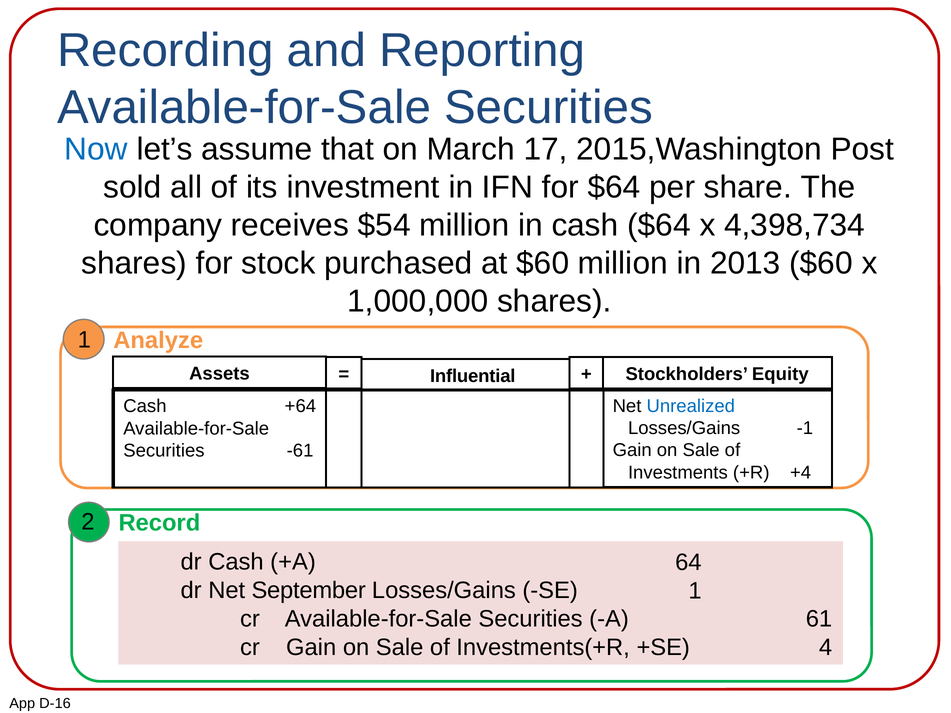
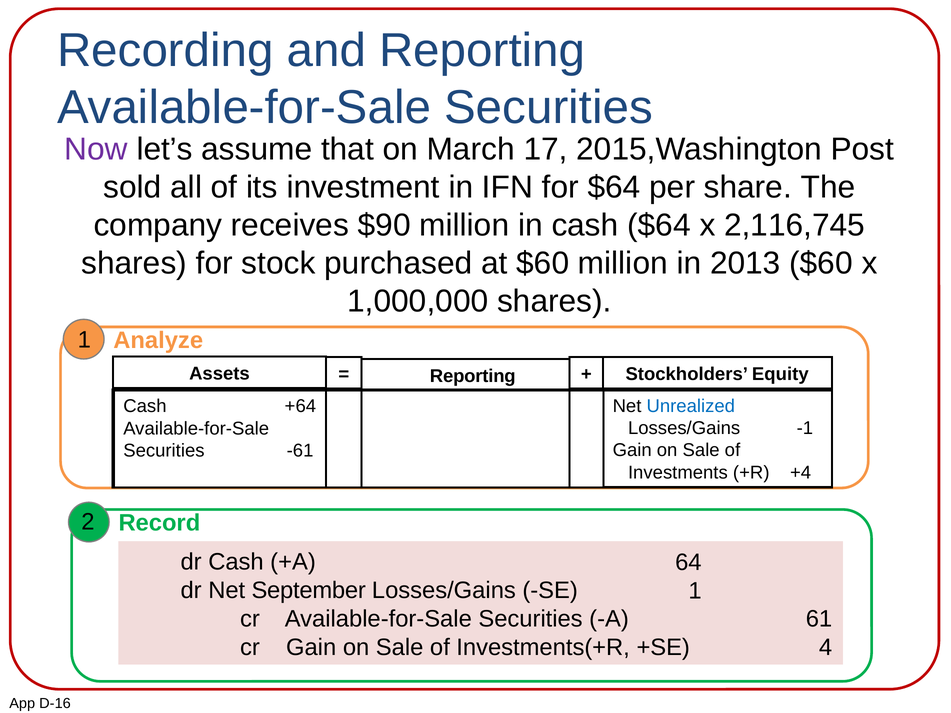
Now colour: blue -> purple (96, 149)
$54: $54 -> $90 (384, 225)
4,398,734: 4,398,734 -> 2,116,745 (795, 225)
Influential: Influential -> Reporting (473, 376)
